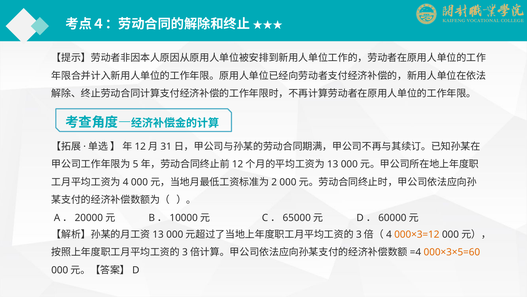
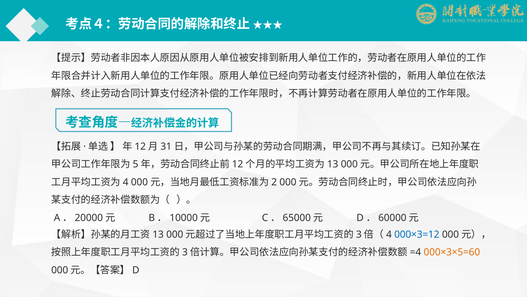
000×3=12 colour: orange -> blue (417, 234)
